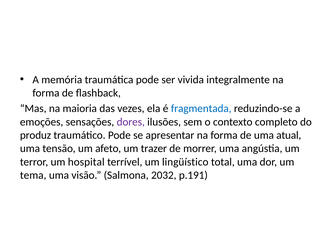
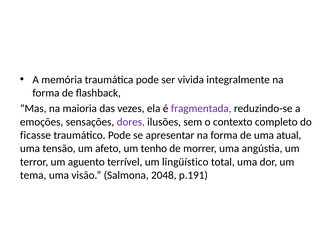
fragmentada colour: blue -> purple (201, 108)
produz: produz -> ficasse (35, 135)
trazer: trazer -> tenho (154, 148)
hospital: hospital -> aguento (86, 162)
2032: 2032 -> 2048 (164, 175)
